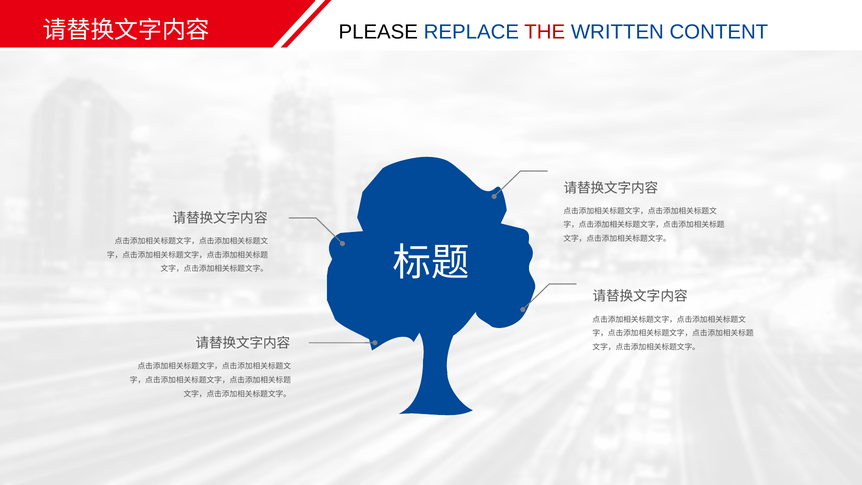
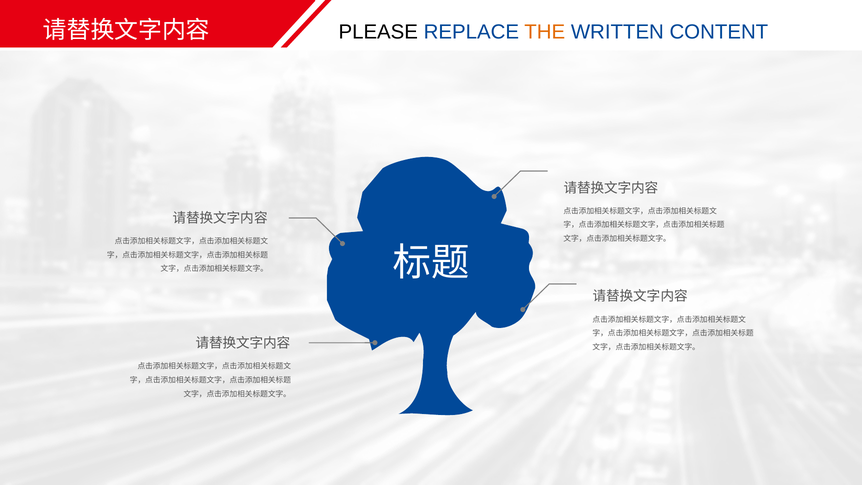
THE colour: red -> orange (545, 32)
